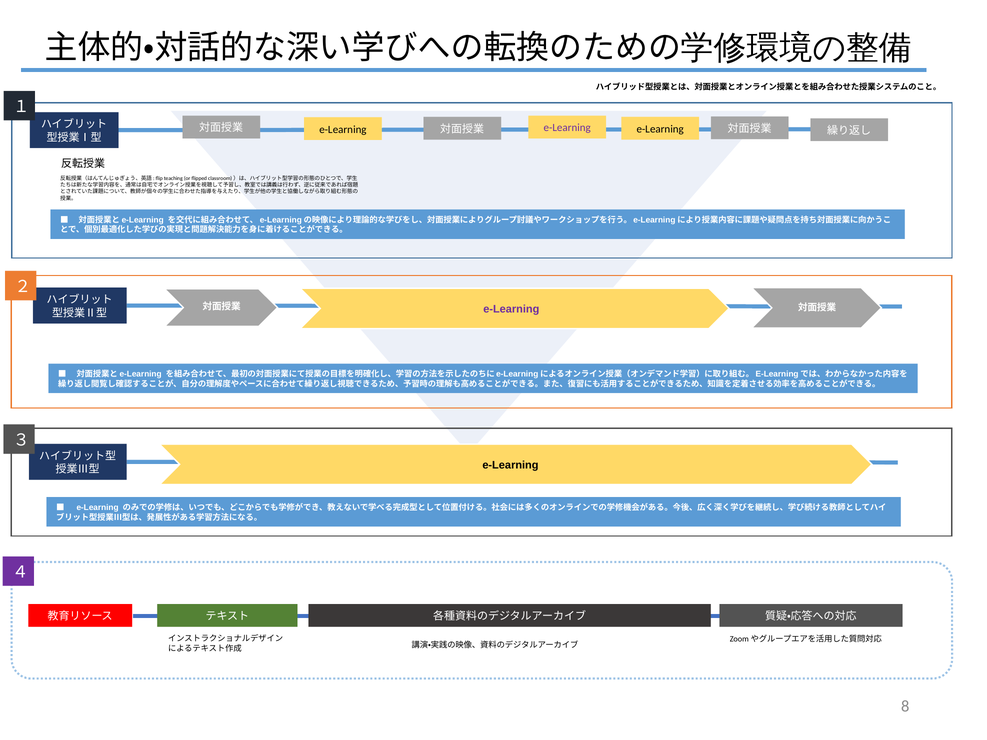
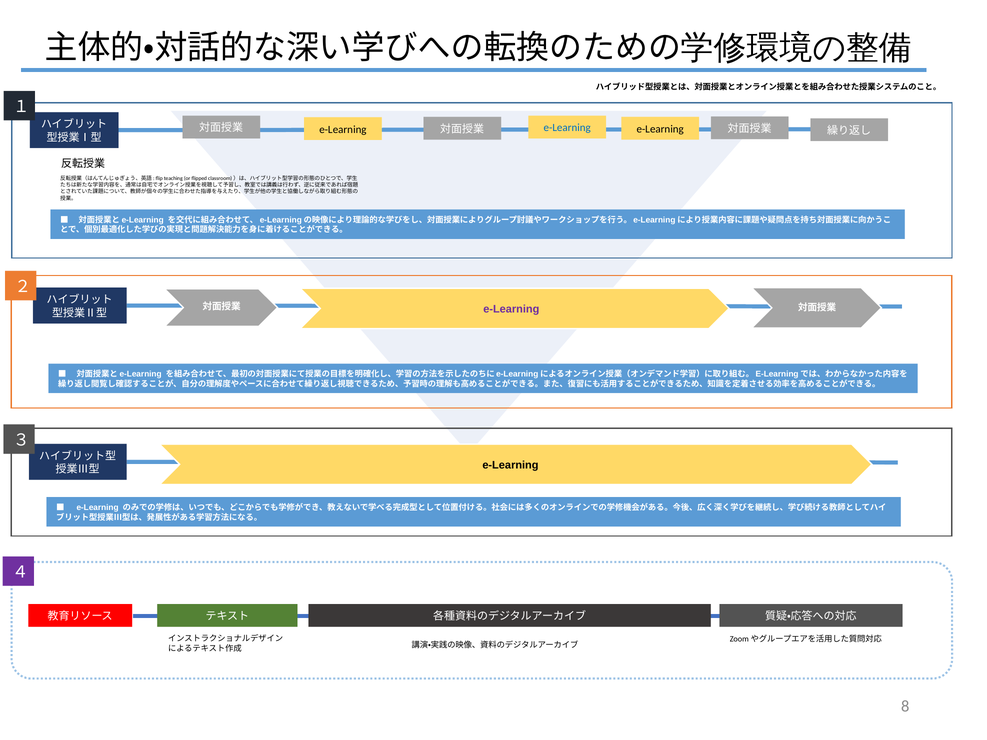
e-Learning colour: purple -> blue (567, 128)
